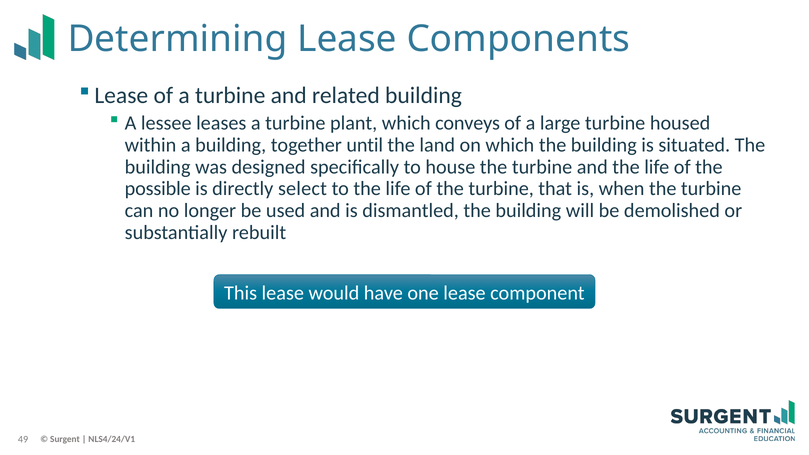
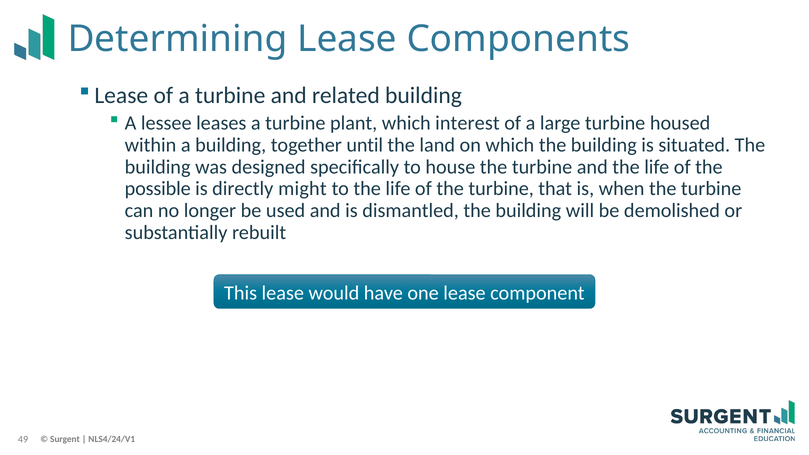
conveys: conveys -> interest (467, 123)
select: select -> might (302, 189)
